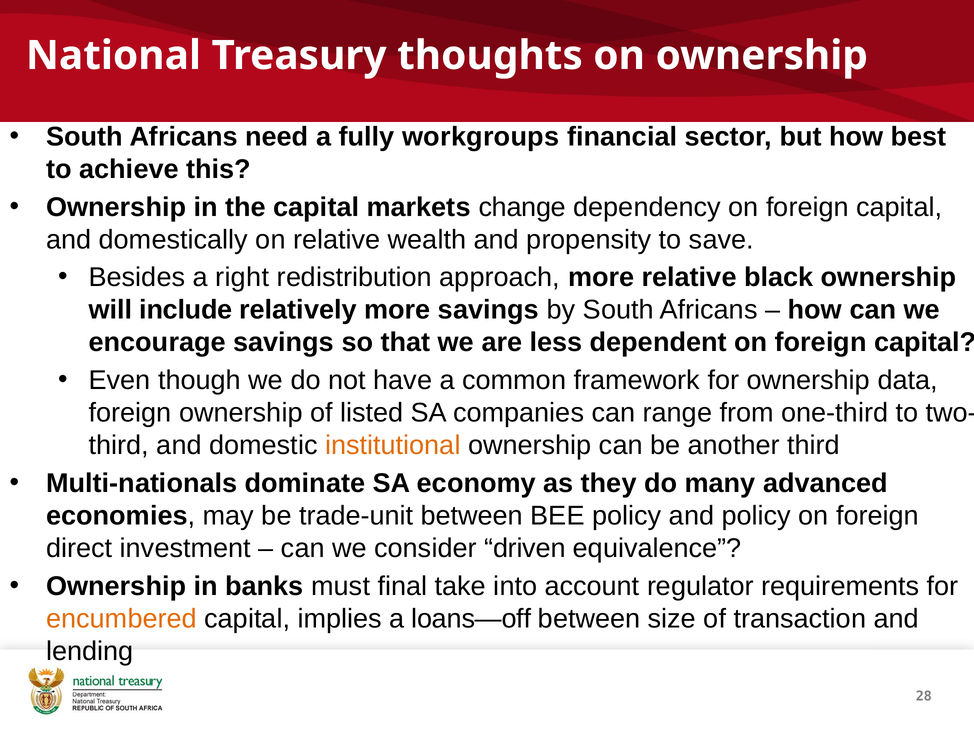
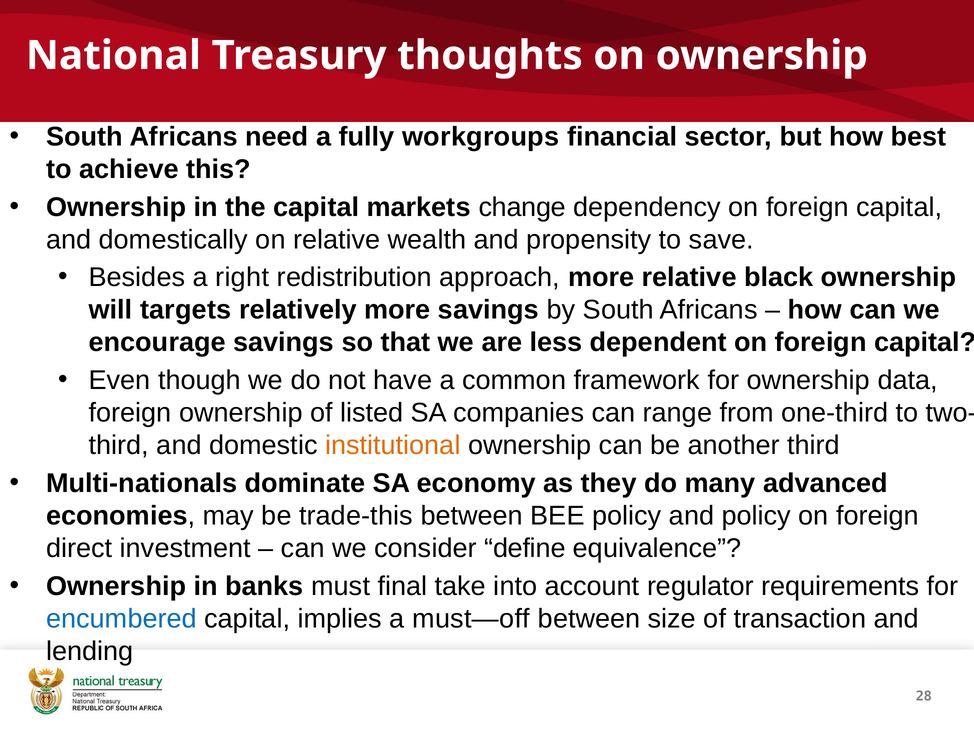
include: include -> targets (186, 310)
trade-unit: trade-unit -> trade-this (356, 516)
driven: driven -> define (525, 548)
encumbered colour: orange -> blue (122, 618)
loans—off: loans—off -> must—off (471, 618)
